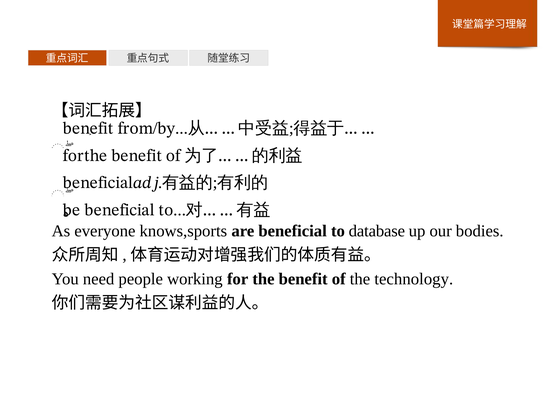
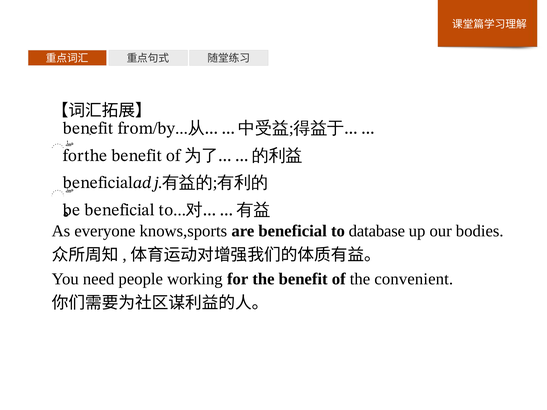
technology: technology -> convenient (414, 279)
